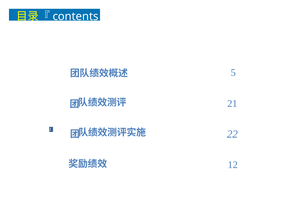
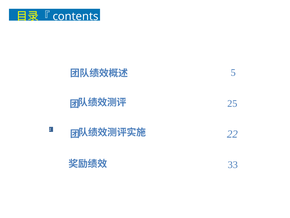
21: 21 -> 25 (232, 103)
12: 12 -> 33 (233, 165)
